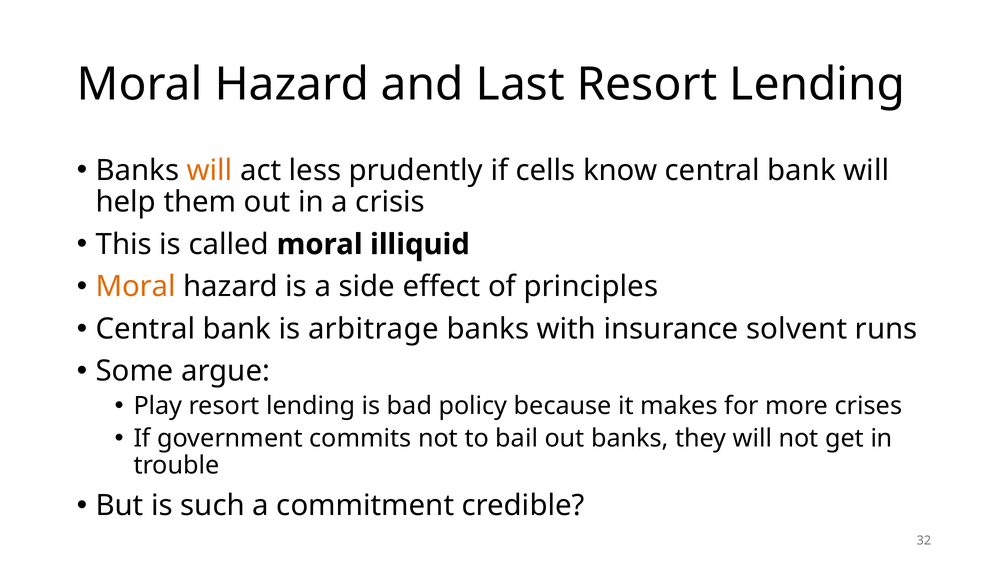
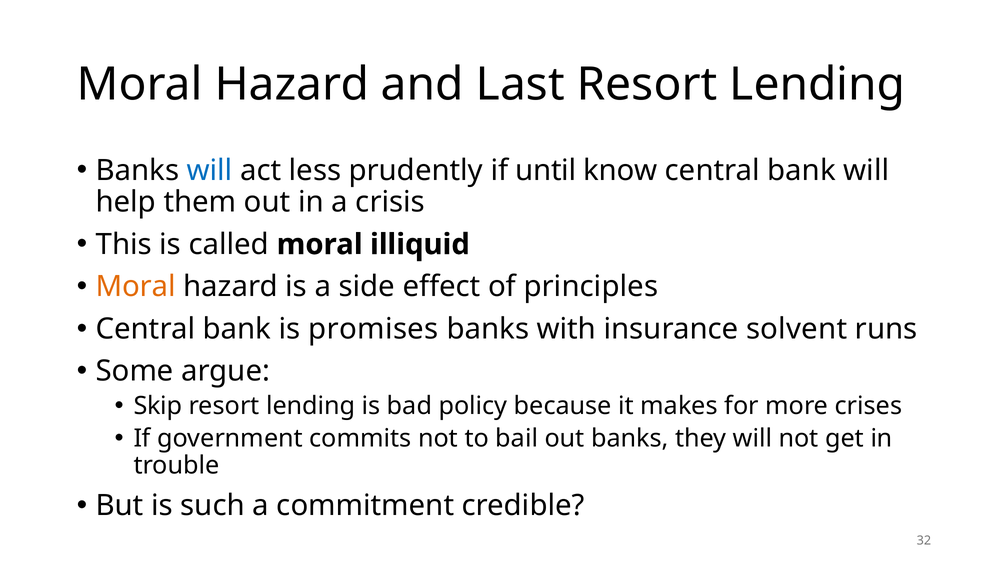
will colour: orange -> blue (210, 170)
cells: cells -> until (546, 170)
arbitrage: arbitrage -> promises (373, 329)
Play: Play -> Skip (158, 406)
